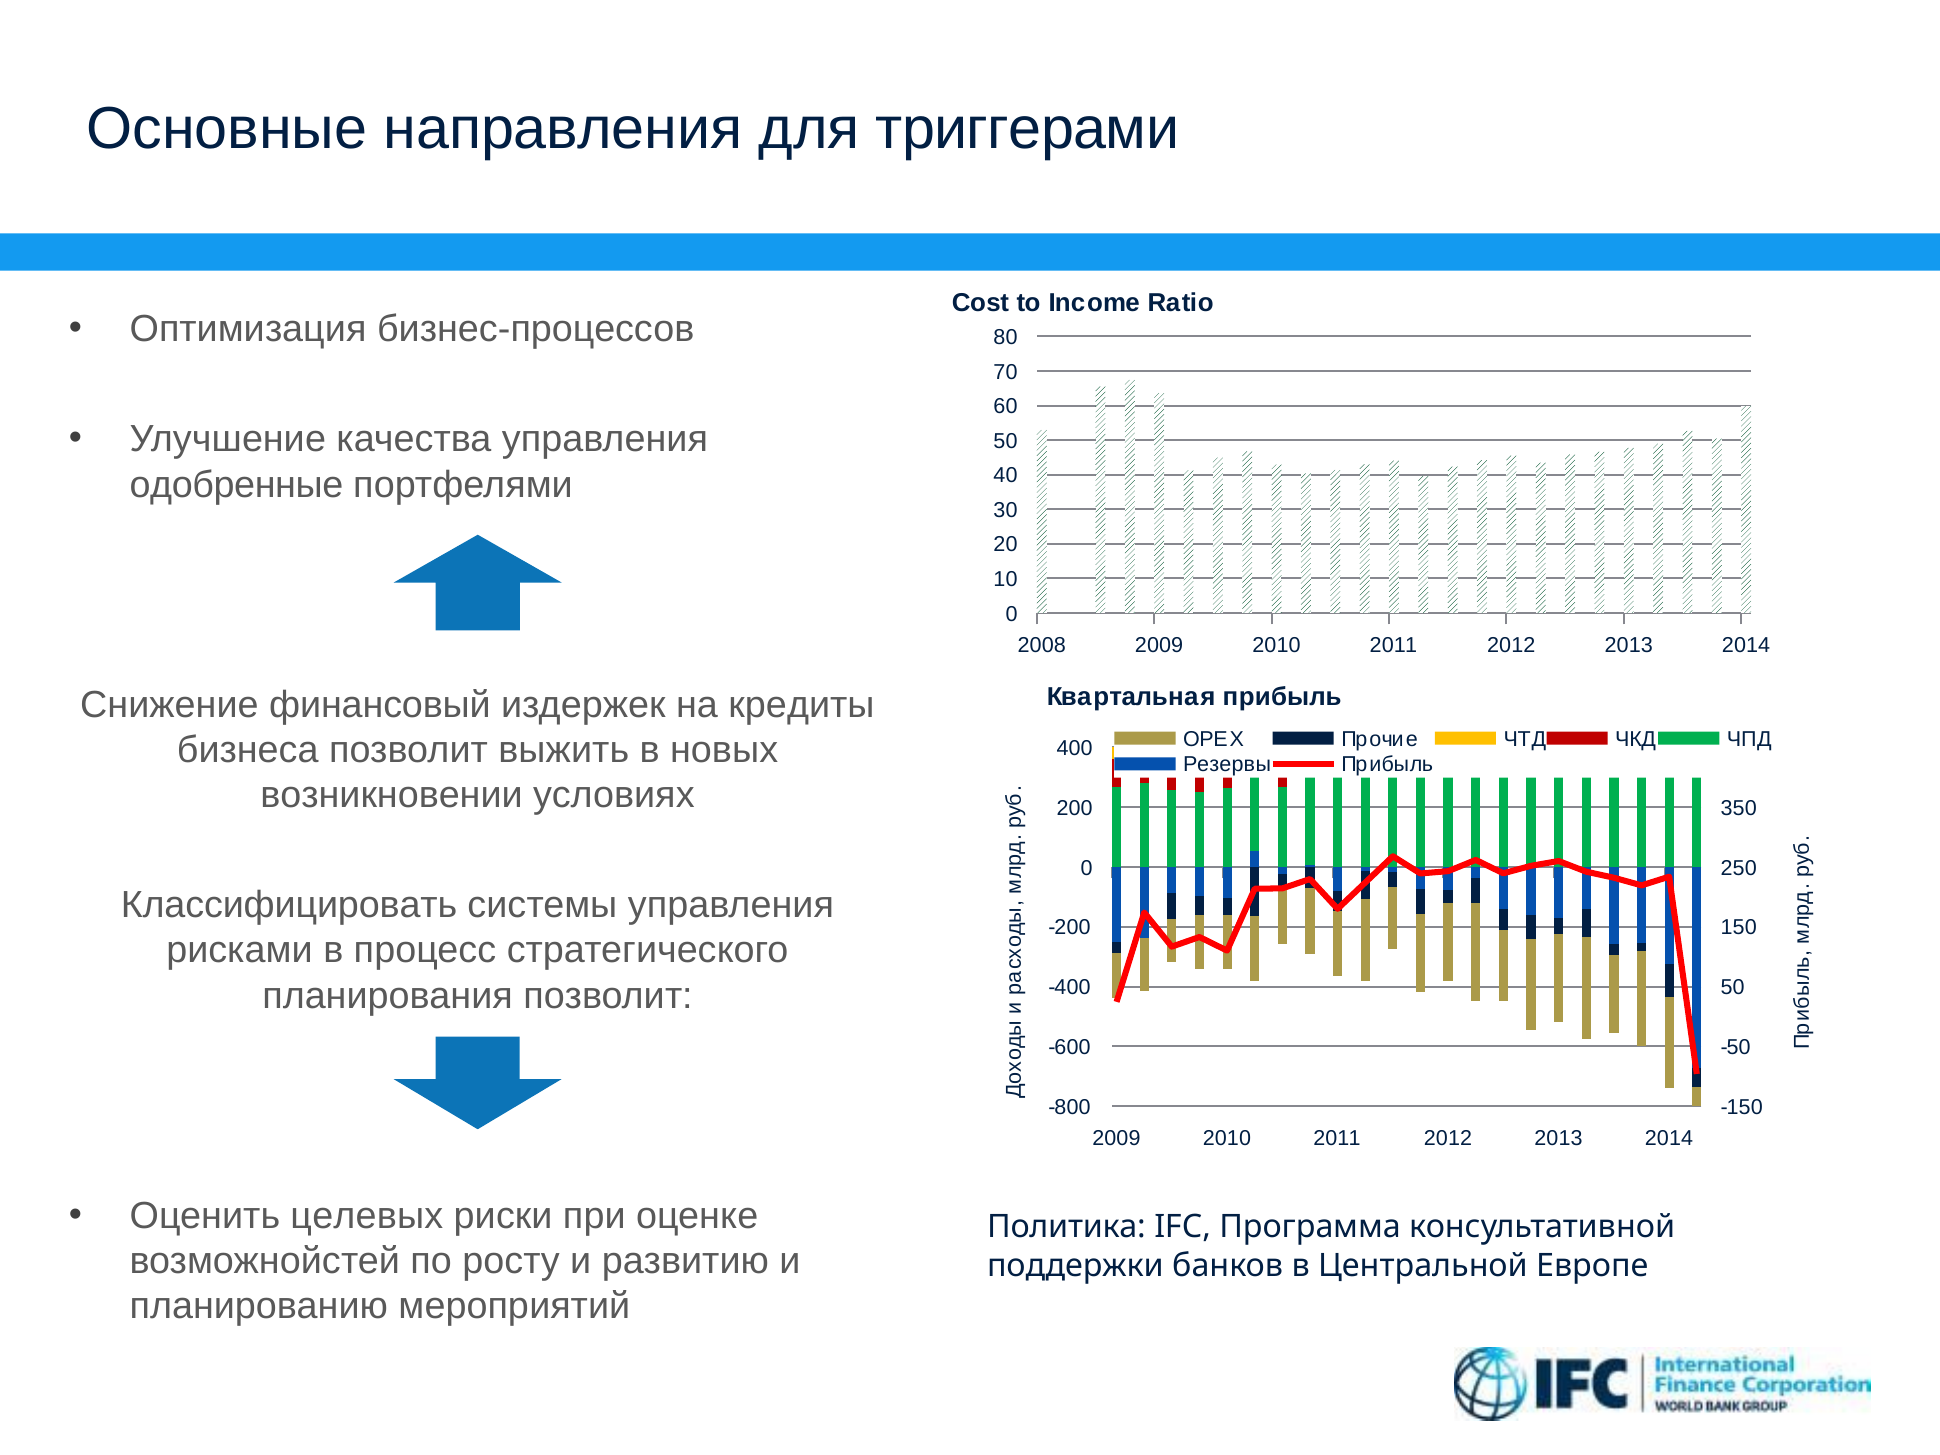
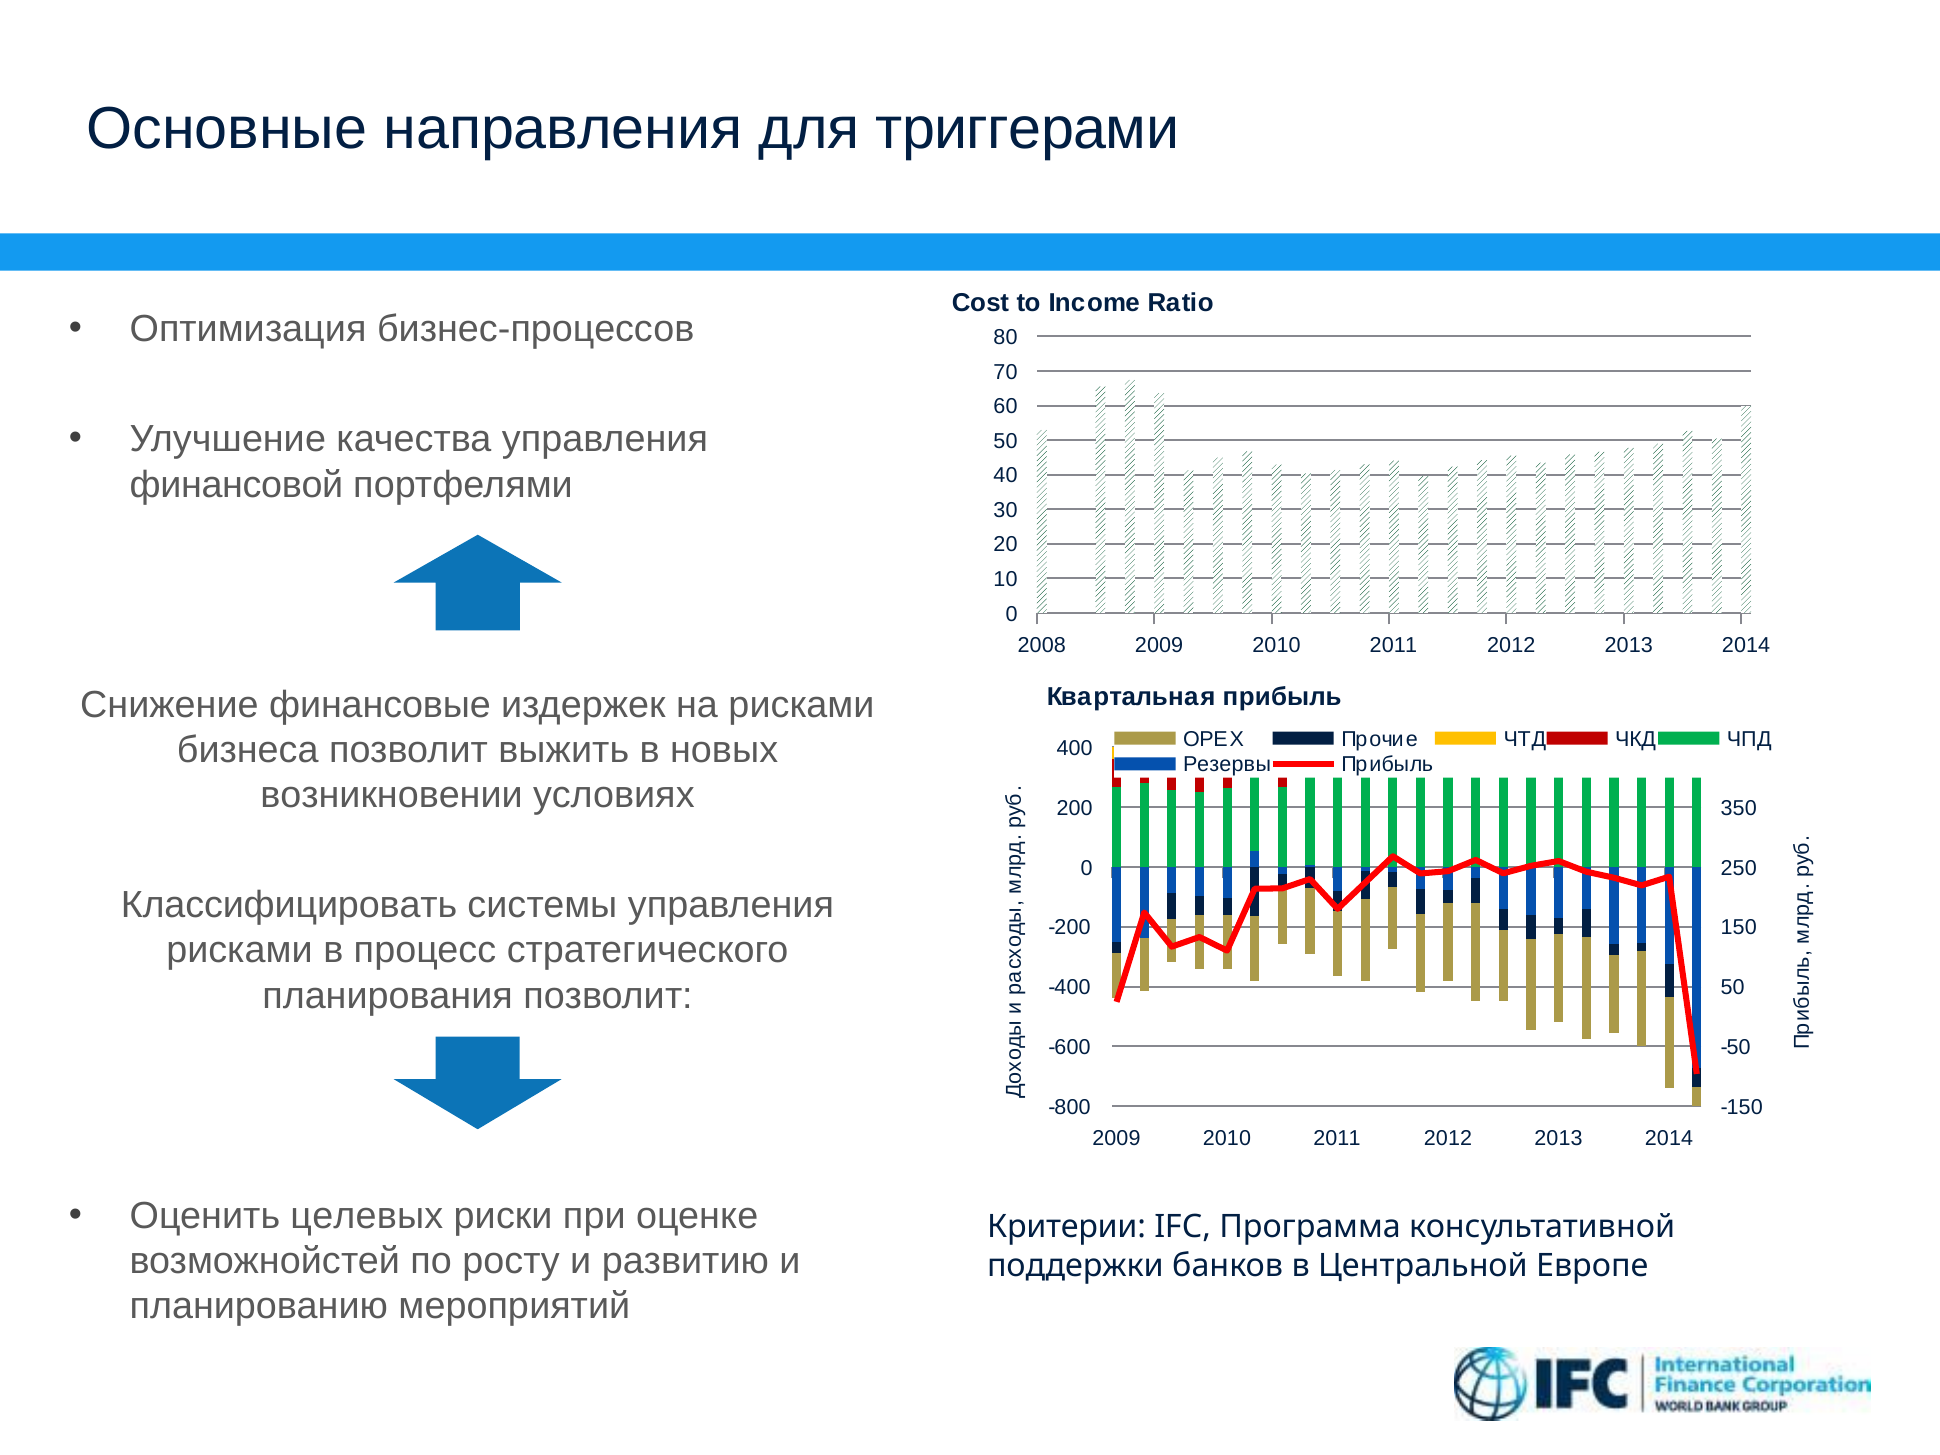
одобренные: одобренные -> финансовой (236, 485)
финансовый: финансовый -> финансовые (380, 705)
на кредиты: кредиты -> рисками (801, 705)
Политика: Политика -> Критерии (1067, 1227)
